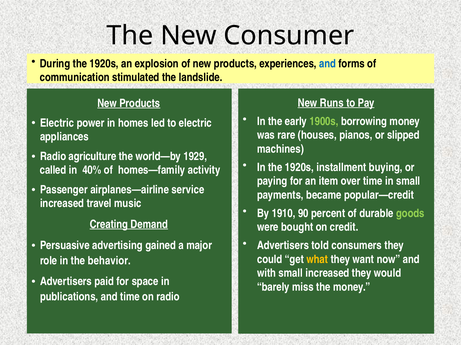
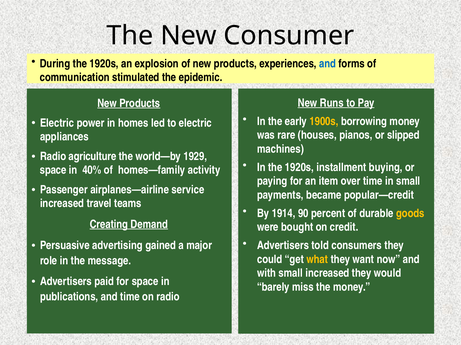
landslide: landslide -> epidemic (201, 78)
1900s colour: light green -> yellow (324, 122)
called: called -> space (53, 171)
music: music -> teams (128, 204)
1910: 1910 -> 1914 (284, 214)
goods colour: light green -> yellow (410, 214)
behavior: behavior -> message (109, 261)
